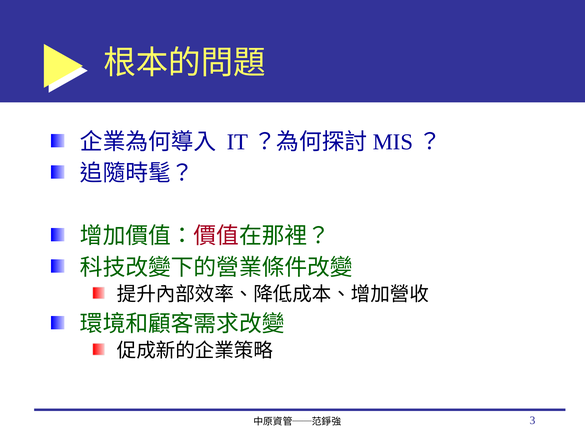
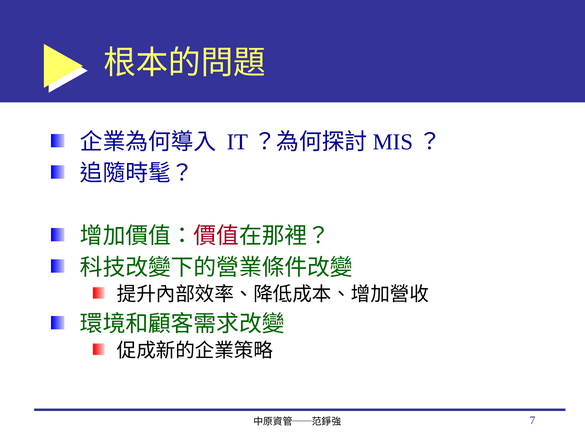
3: 3 -> 7 (532, 420)
